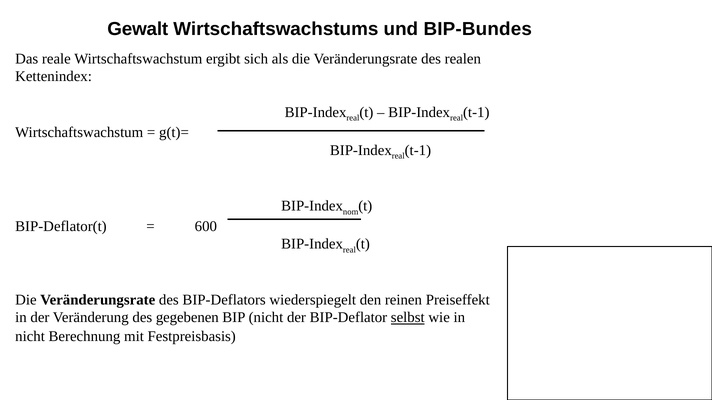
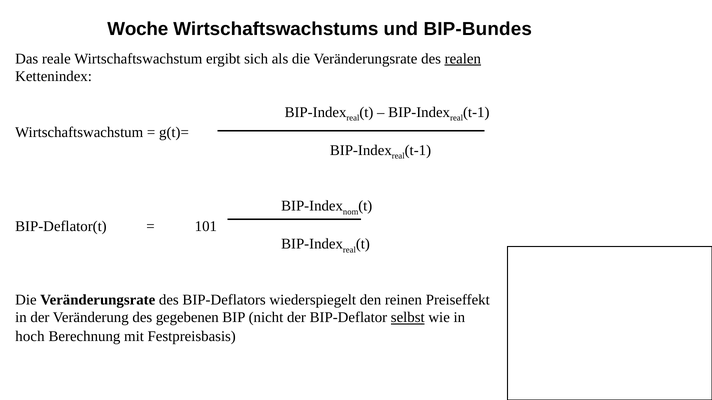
Gewalt: Gewalt -> Woche (138, 29)
realen underline: none -> present (463, 59)
600: 600 -> 101 (206, 226)
nicht: nicht -> hoch (30, 337)
